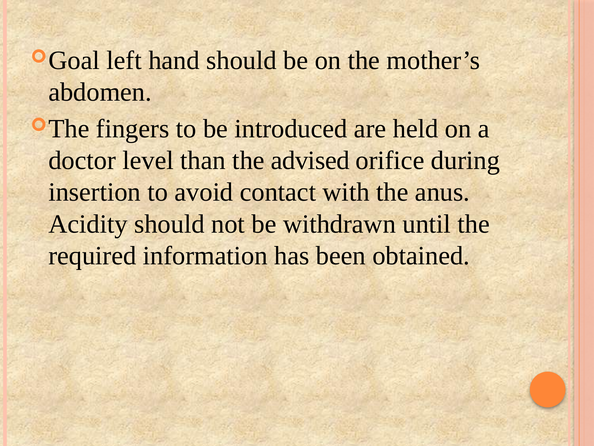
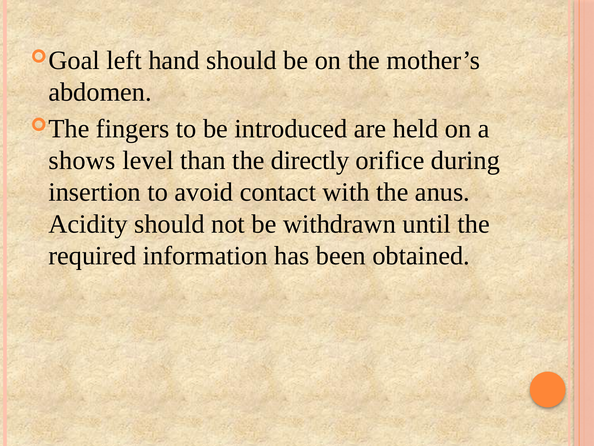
doctor: doctor -> shows (82, 160)
advised: advised -> directly (310, 160)
